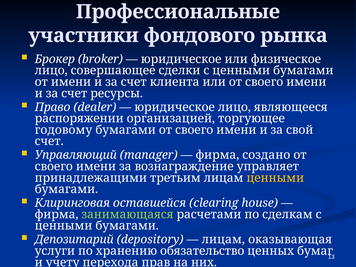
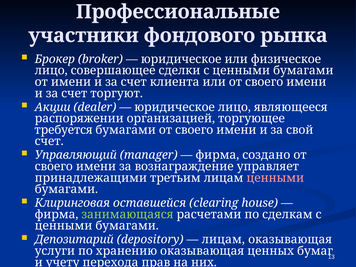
ресурсы: ресурсы -> торгуют (117, 93)
Право: Право -> Акции (53, 107)
годовому: годовому -> требуется (64, 130)
ценными colour: yellow -> pink (275, 178)
хранению обязательство: обязательство -> оказывающая (202, 251)
